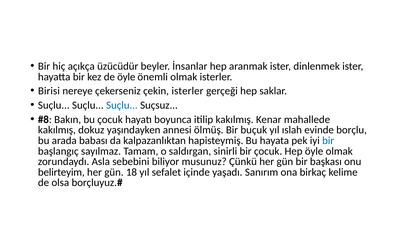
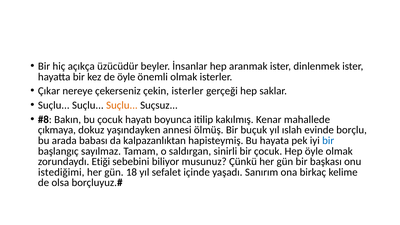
Birisi: Birisi -> Çıkar (49, 91)
Suçlu colour: blue -> orange (122, 105)
kakılmış: kakılmış -> çıkmaya (57, 130)
Asla: Asla -> Etiği (101, 162)
belirteyim: belirteyim -> istediğimi (61, 172)
